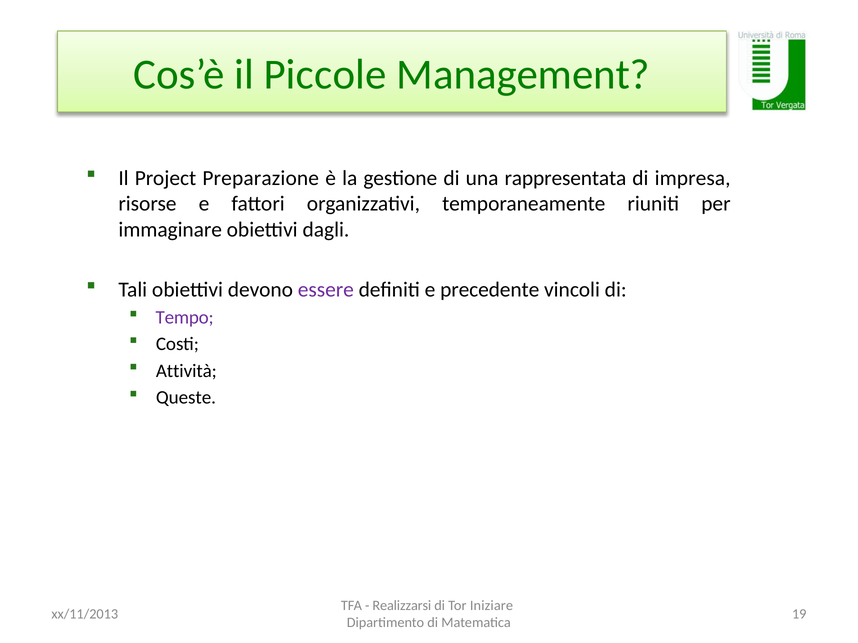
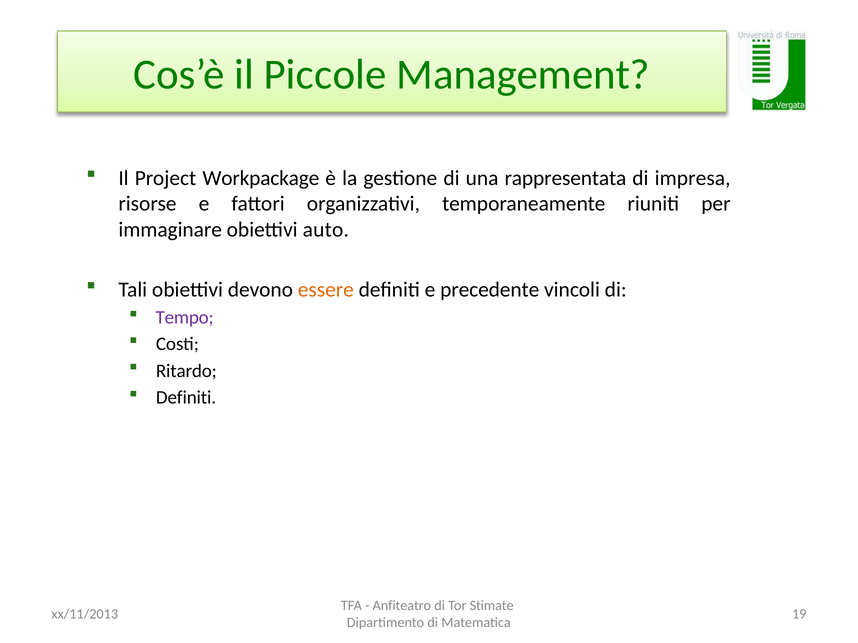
Preparazione: Preparazione -> Workpackage (261, 178)
dagli: dagli -> auto (326, 230)
essere colour: purple -> orange (326, 290)
Attività: Attività -> Ritardo (186, 371)
Queste: Queste -> Definiti (186, 398)
Realizzarsi: Realizzarsi -> Anfiteatro (402, 606)
Iniziare: Iniziare -> Stimate (492, 606)
